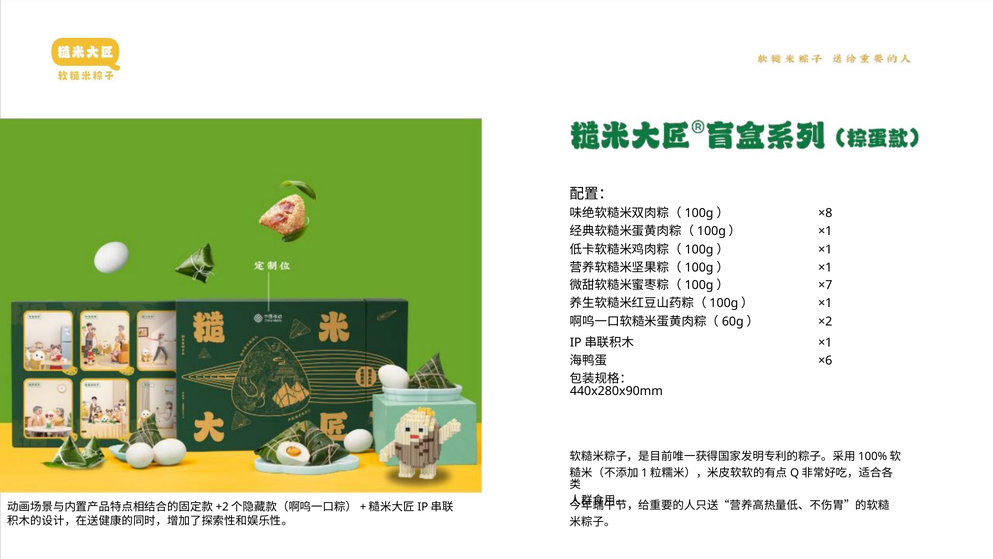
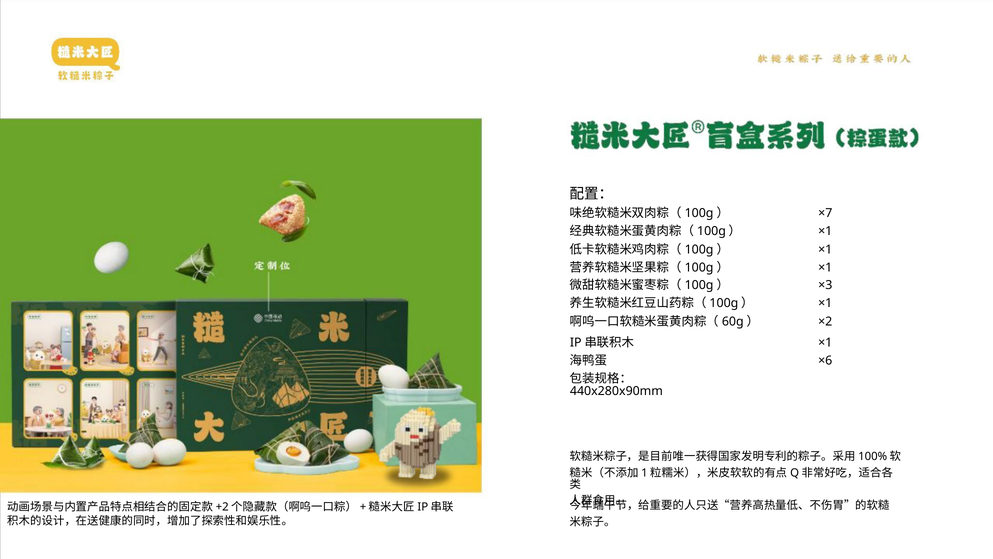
×8: ×8 -> ×7 (825, 213)
×7: ×7 -> ×3 (825, 285)
